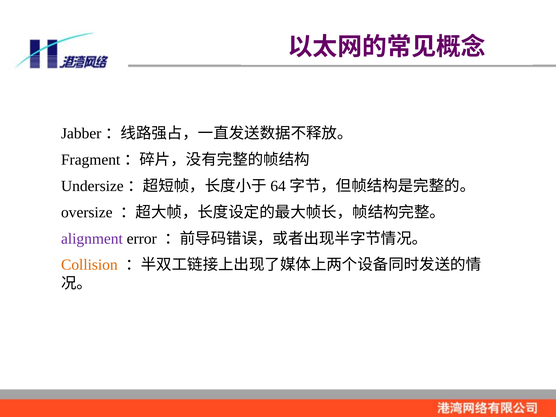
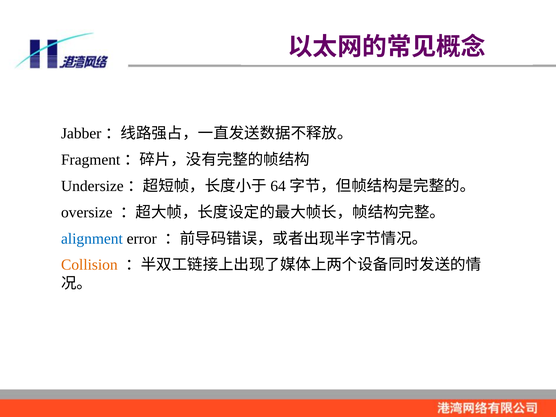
alignment colour: purple -> blue (92, 239)
